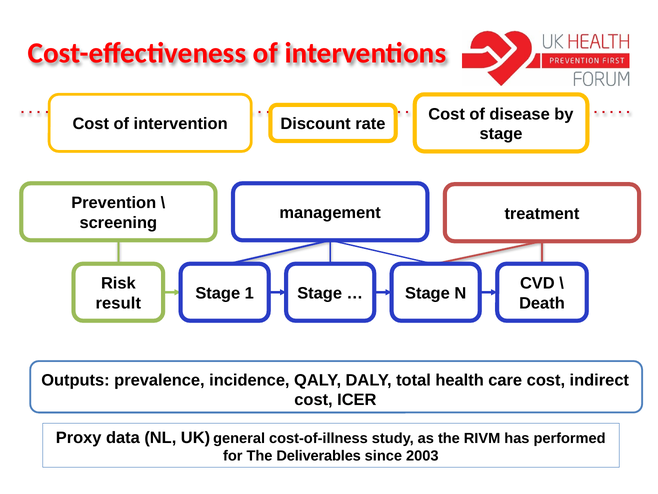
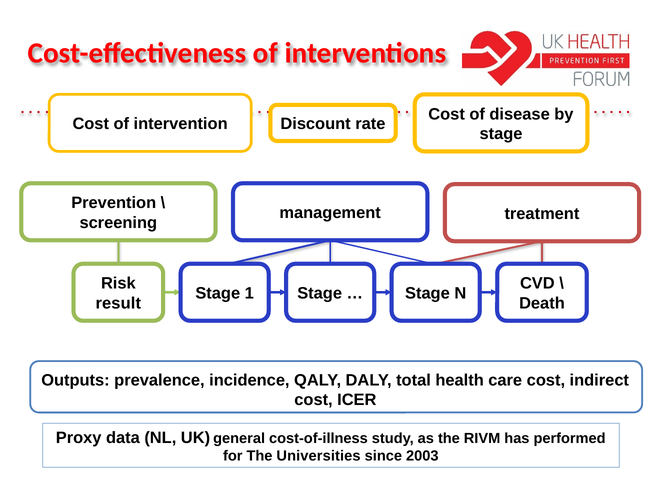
Deliverables: Deliverables -> Universities (319, 456)
